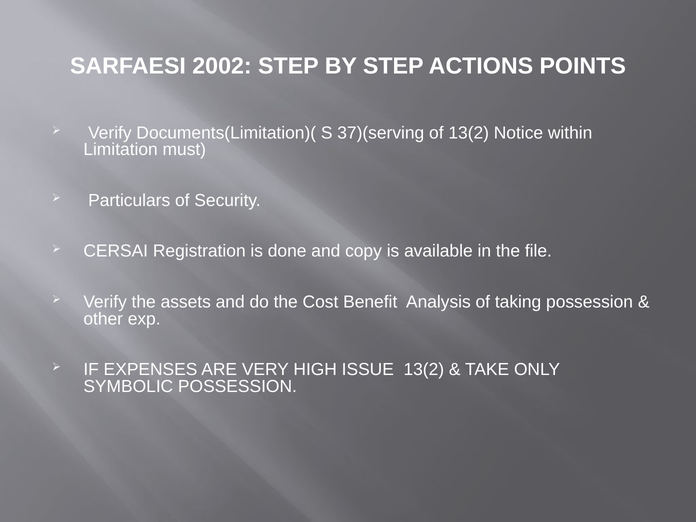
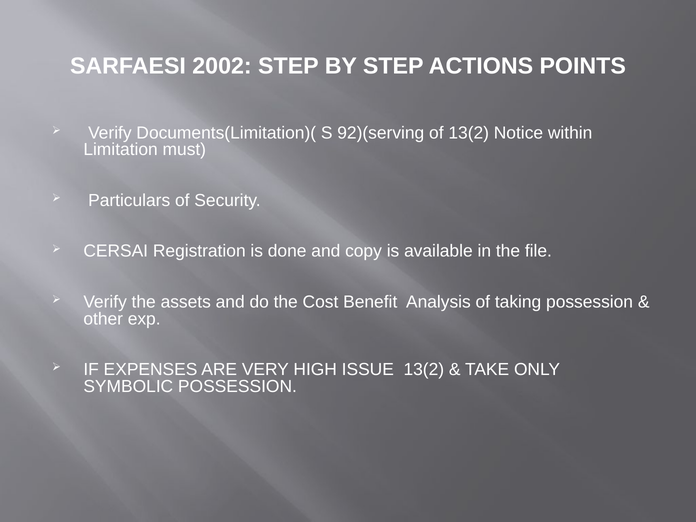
37)(serving: 37)(serving -> 92)(serving (381, 133)
